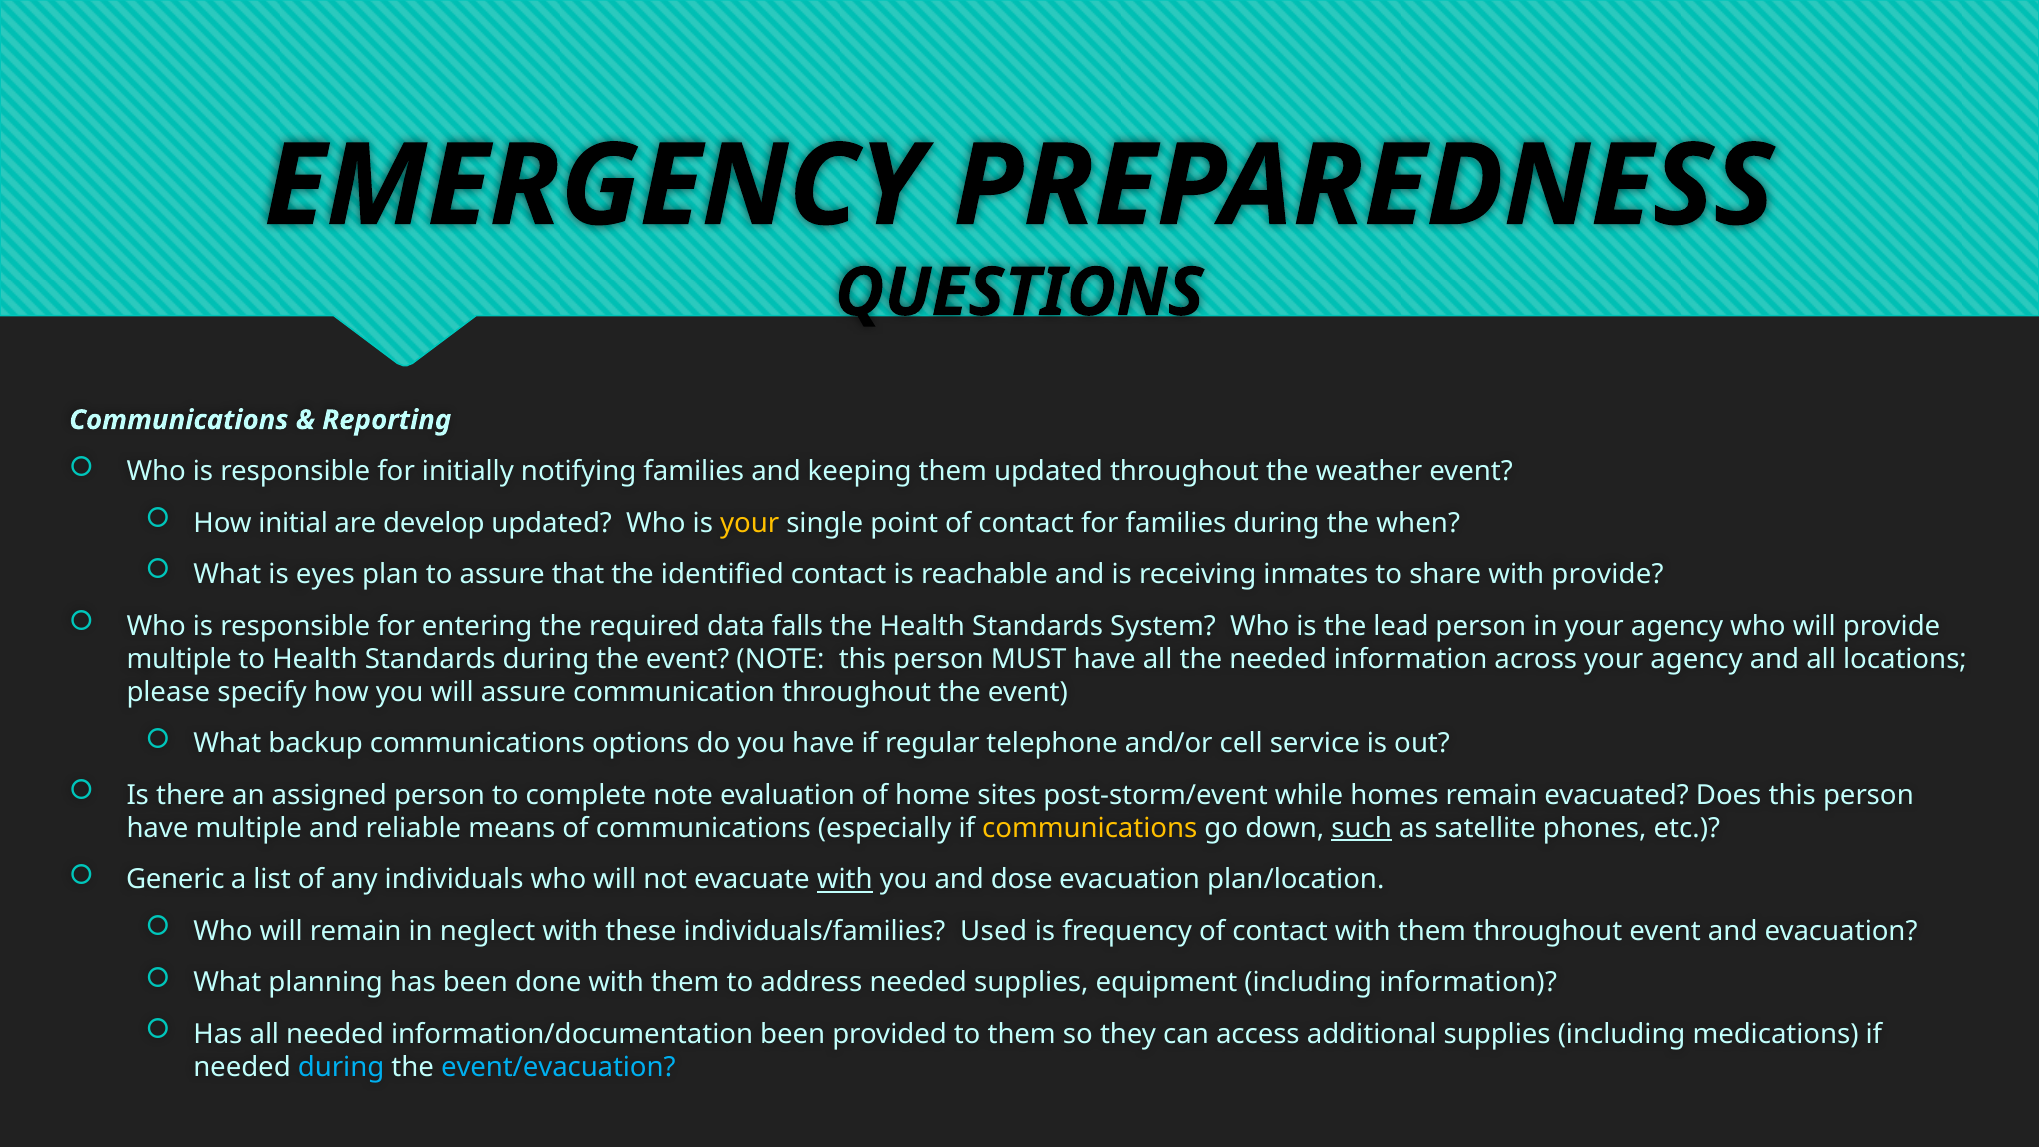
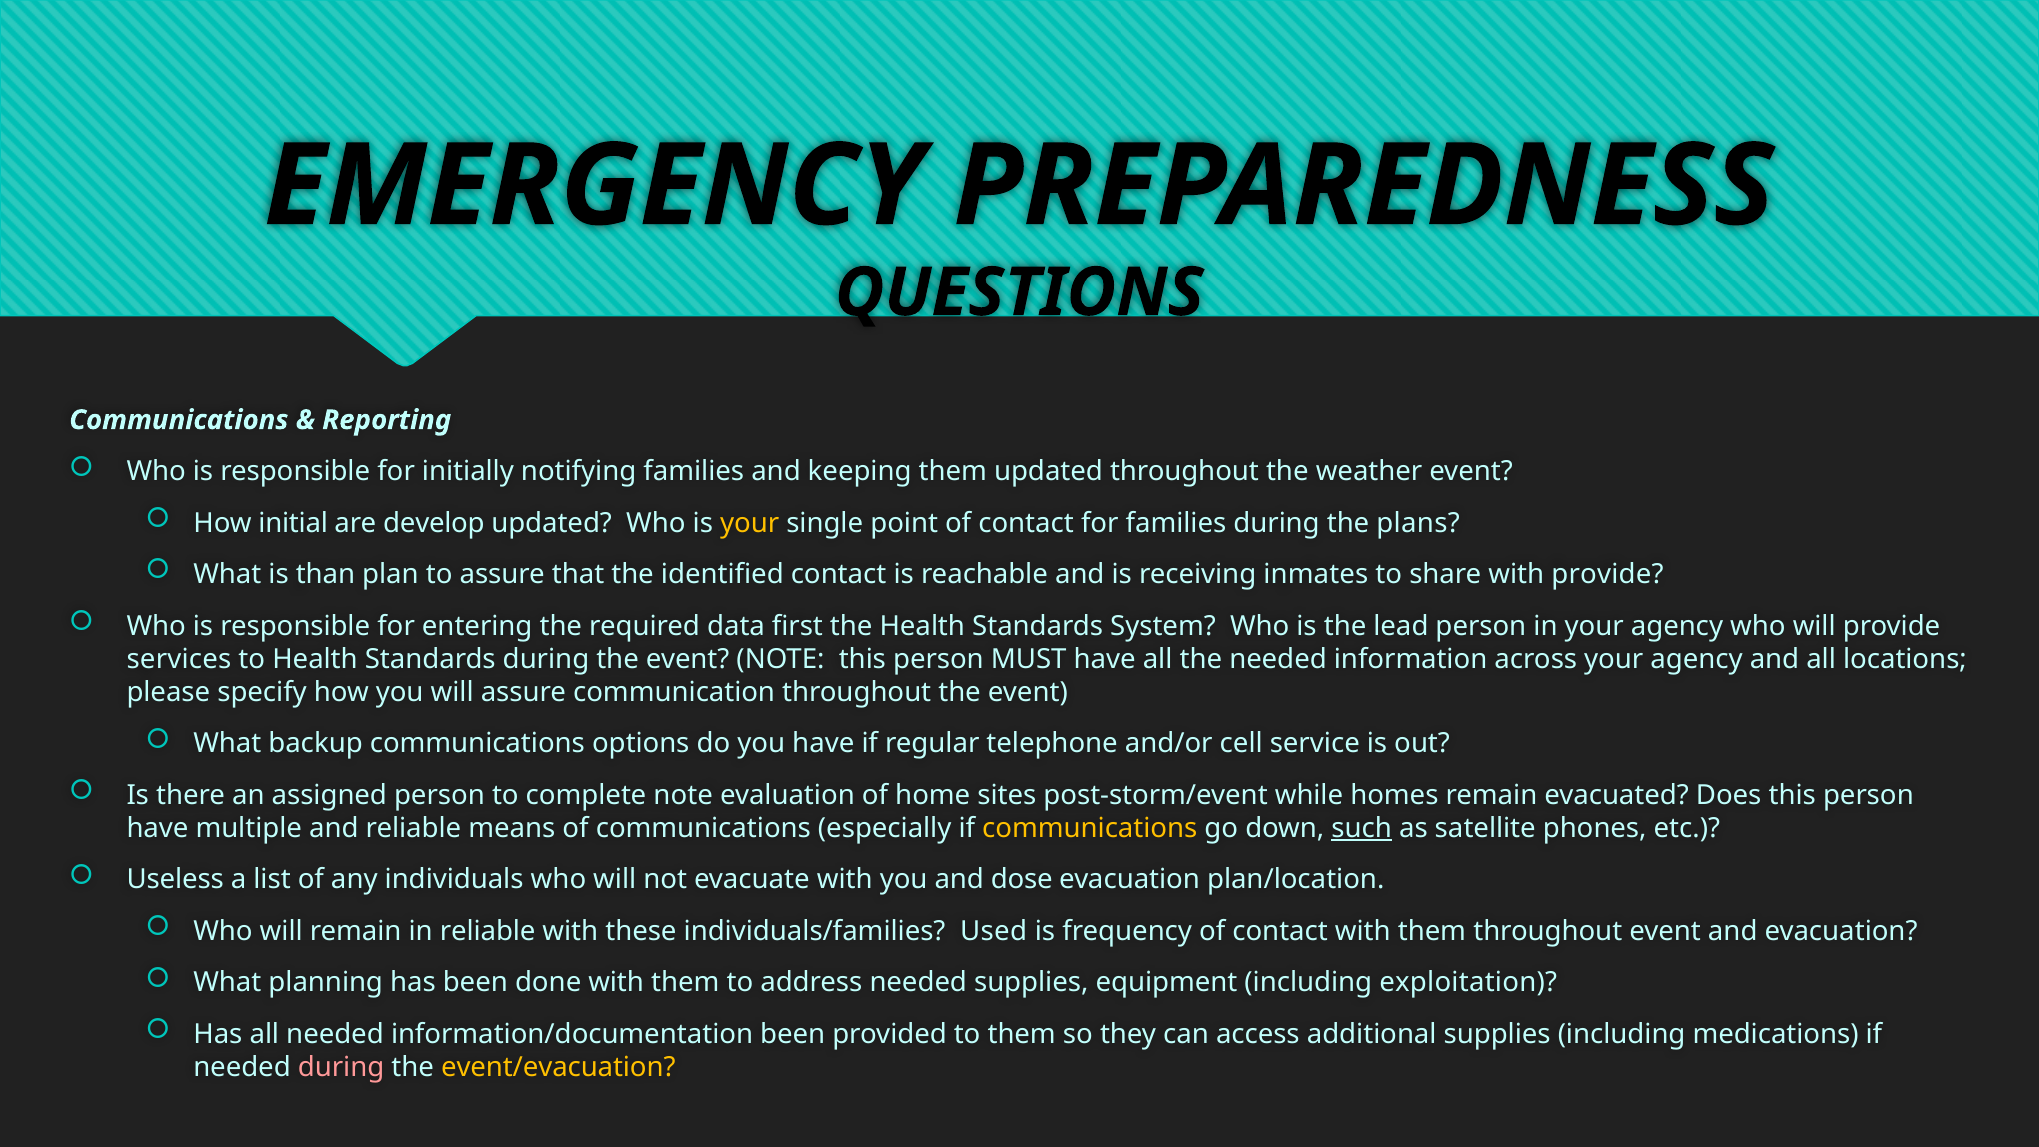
when: when -> plans (1418, 523)
eyes: eyes -> than (326, 574)
falls: falls -> first (797, 626)
multiple: multiple -> services (179, 659)
Generic: Generic -> Useless (175, 880)
with underline: present -> none (845, 880)
in neglect: neglect -> reliable (488, 931)
including information: information -> exploitation (1468, 983)
during colour: light blue -> pink (341, 1067)
event/evacuation colour: light blue -> yellow (558, 1067)
